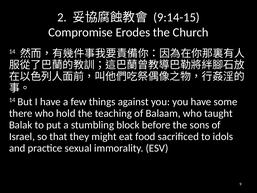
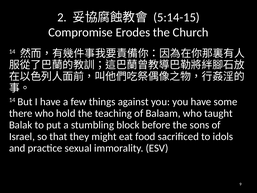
9:14-15: 9:14-15 -> 5:14-15 (177, 17)
